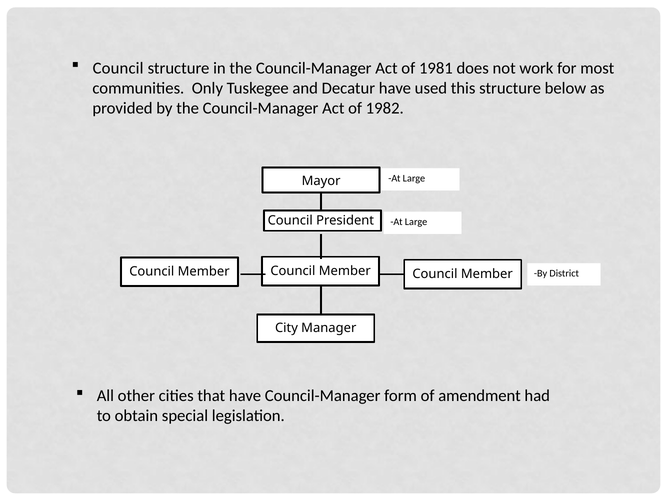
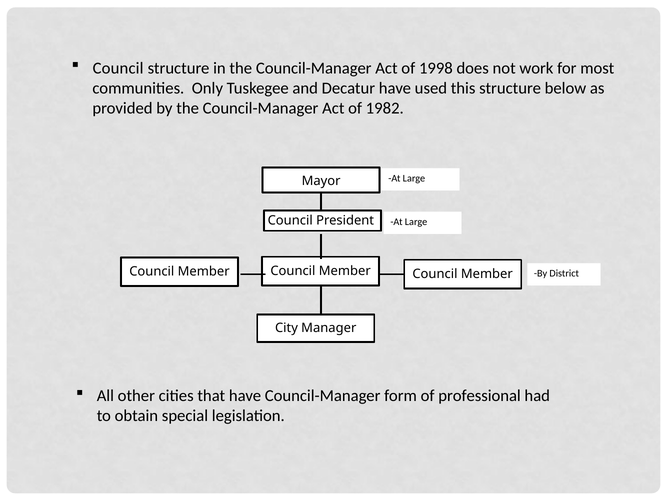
1981: 1981 -> 1998 (436, 68)
amendment: amendment -> professional (480, 396)
